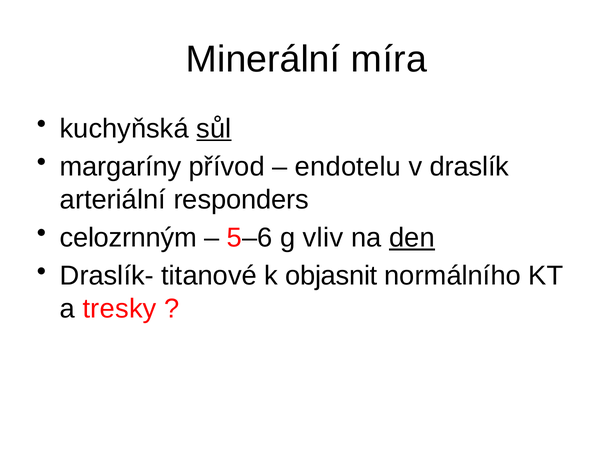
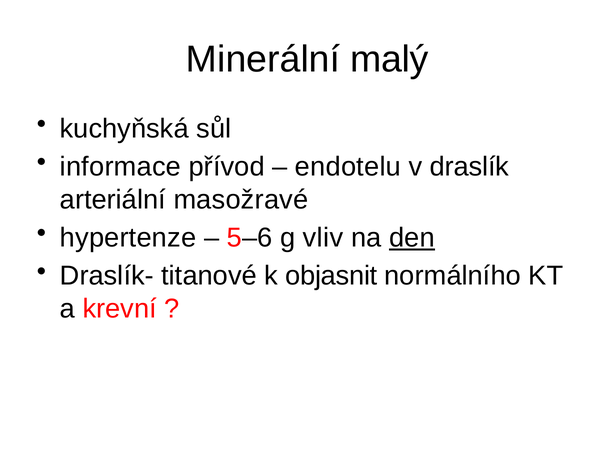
míra: míra -> malý (389, 59)
sůl underline: present -> none (214, 129)
margaríny: margaríny -> informace (120, 167)
responders: responders -> masožravé (241, 200)
celozrnným: celozrnným -> hypertenze (128, 238)
tresky: tresky -> krevní (120, 309)
